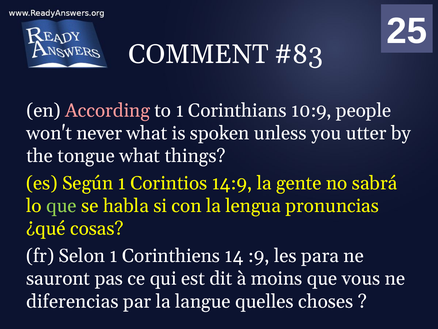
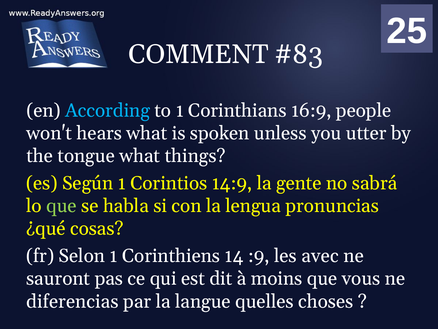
According colour: pink -> light blue (108, 110)
10:9: 10:9 -> 16:9 (311, 110)
never: never -> hears (99, 133)
para: para -> avec (320, 256)
